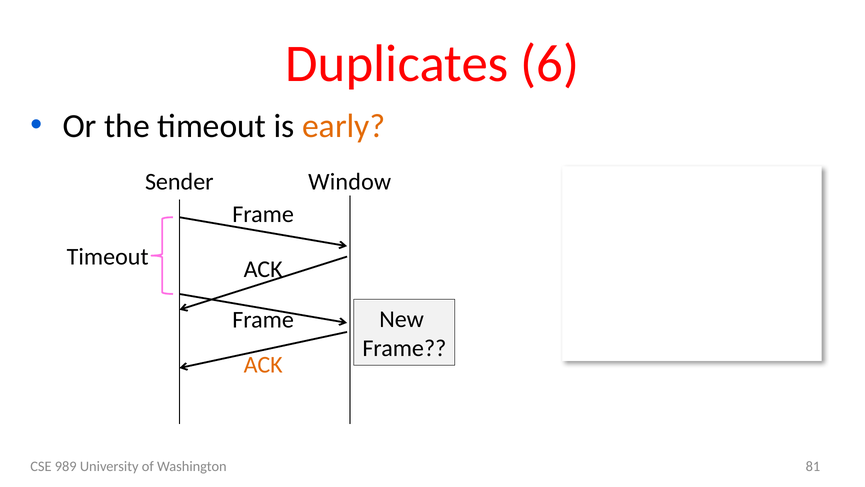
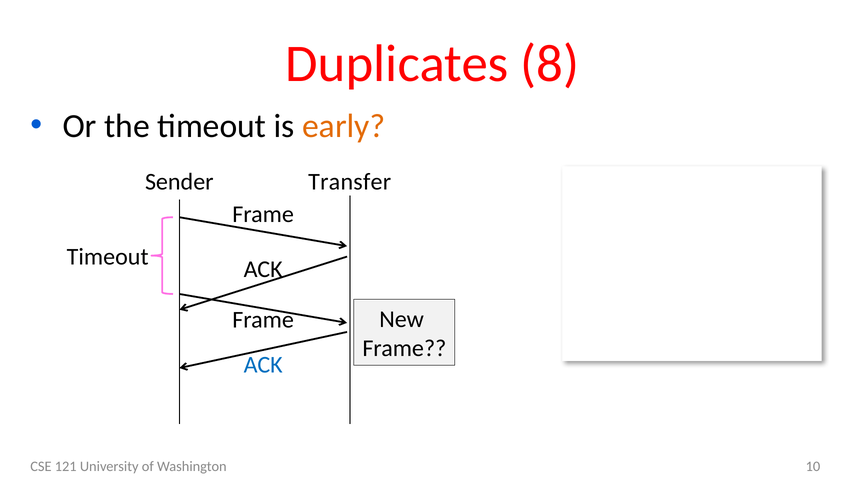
6: 6 -> 8 (550, 64)
Window: Window -> Transfer (350, 182)
ACK colour: orange -> blue (263, 365)
989: 989 -> 121 (66, 466)
81: 81 -> 10 (813, 466)
